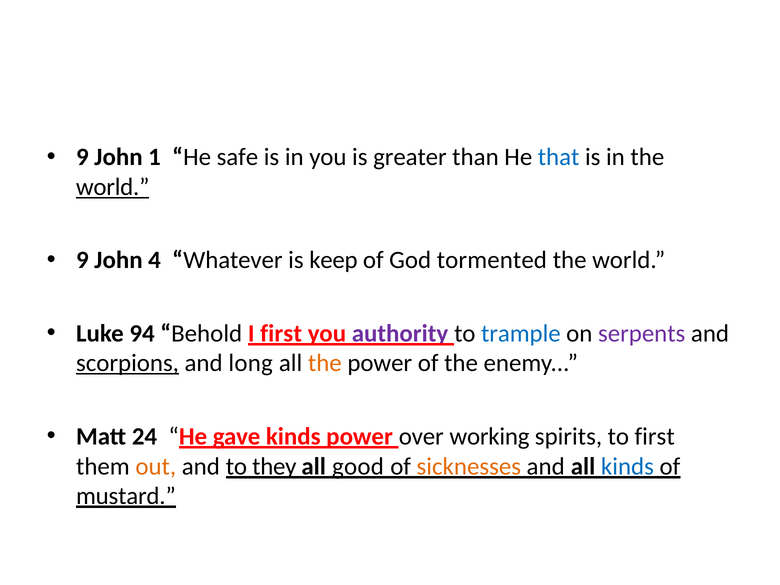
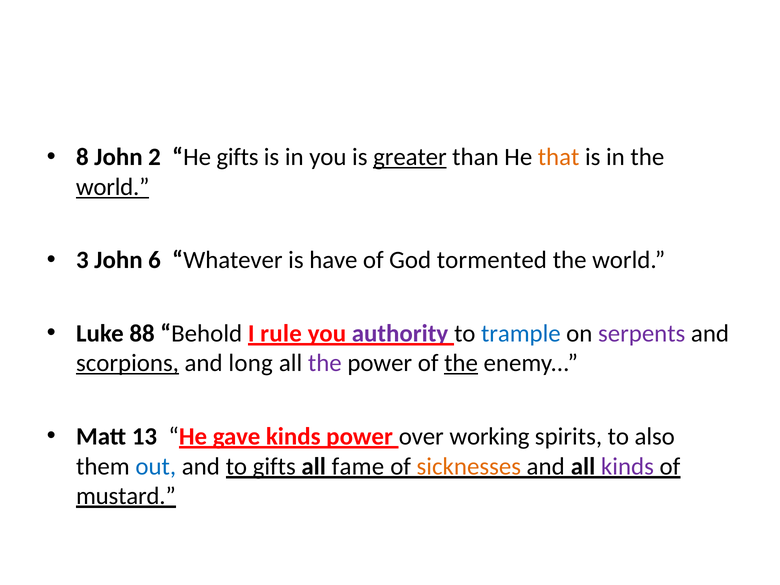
9: 9 -> 8 (82, 157)
1: 1 -> 2 (154, 157)
He safe: safe -> gifts (237, 157)
greater underline: none -> present (410, 157)
that colour: blue -> orange (559, 157)
9: 9 -> 3 (82, 260)
4: 4 -> 6 (154, 260)
keep: keep -> have (333, 260)
94: 94 -> 88 (142, 333)
I first: first -> rule (281, 333)
the colour: orange -> purple (325, 363)
the underline: none -> present (461, 363)
24: 24 -> 13 (144, 436)
to first: first -> also (655, 436)
out colour: orange -> blue (156, 466)
to they: they -> gifts (274, 466)
good: good -> fame (358, 466)
kinds colour: blue -> purple (627, 466)
